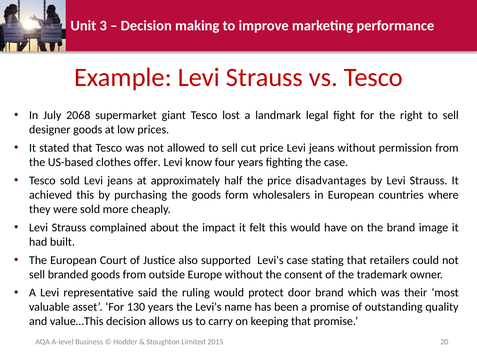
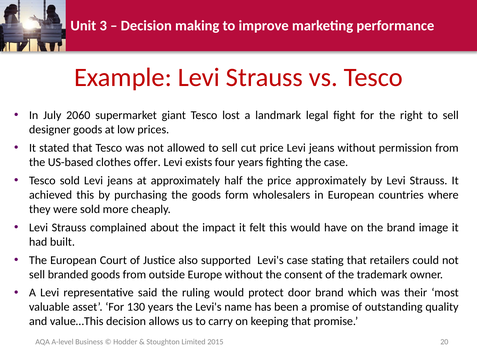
2068: 2068 -> 2060 (78, 115)
know: know -> exists (199, 162)
price disadvantages: disadvantages -> approximately (331, 180)
